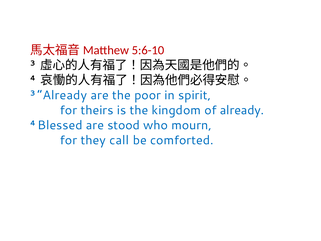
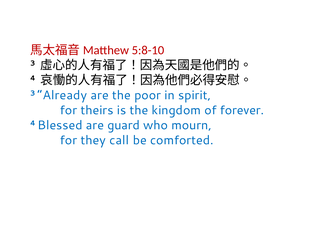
5:6-10: 5:6-10 -> 5:8-10 (148, 50)
of already: already -> forever (242, 110)
stood: stood -> guard (124, 125)
